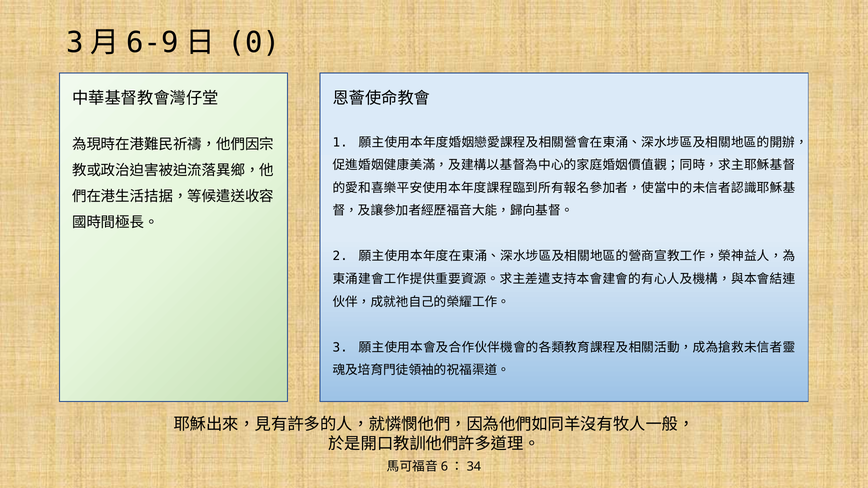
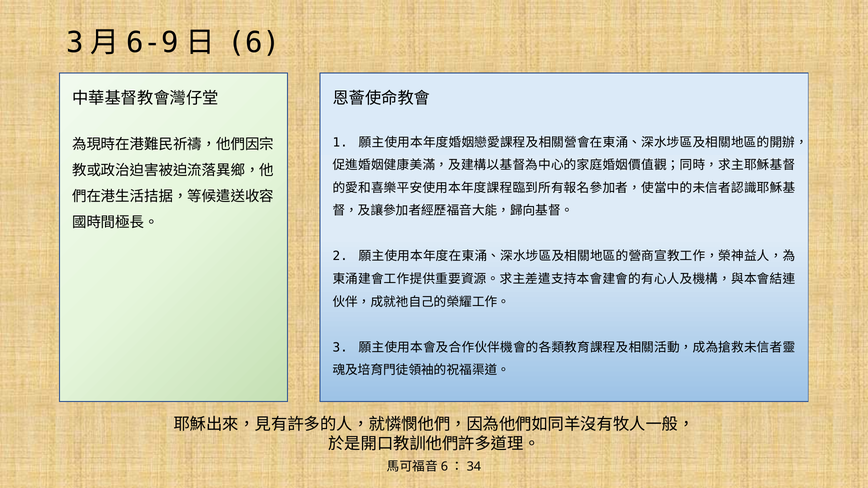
0: 0 -> 6 (254, 43)
